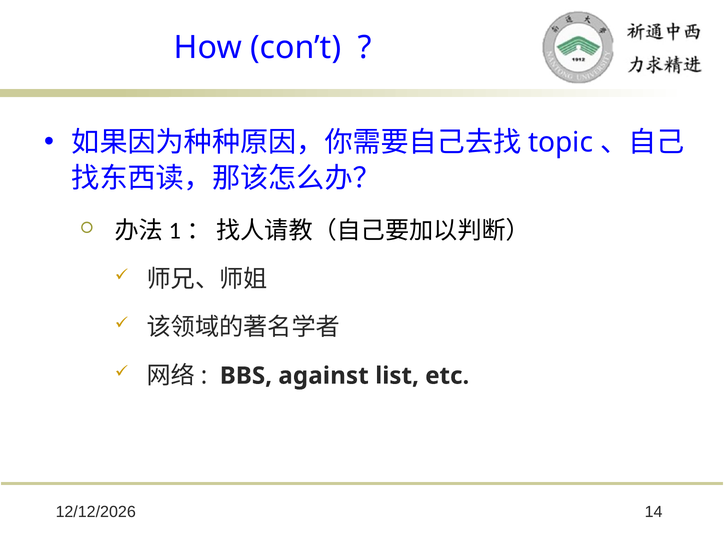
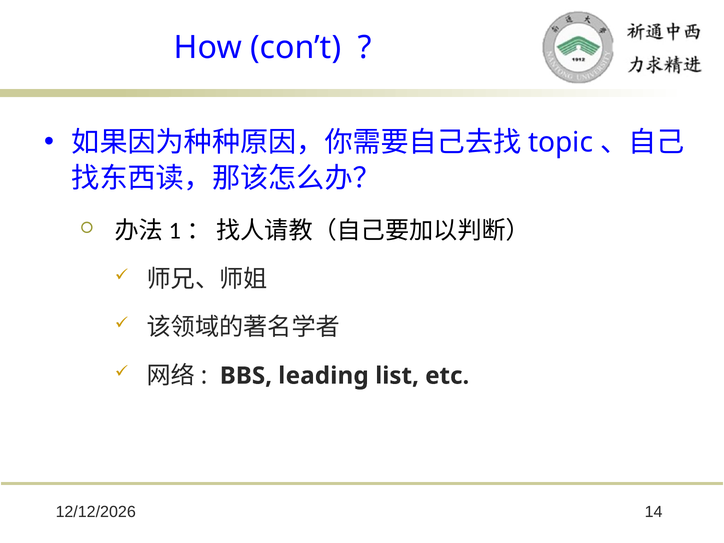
against: against -> leading (323, 376)
